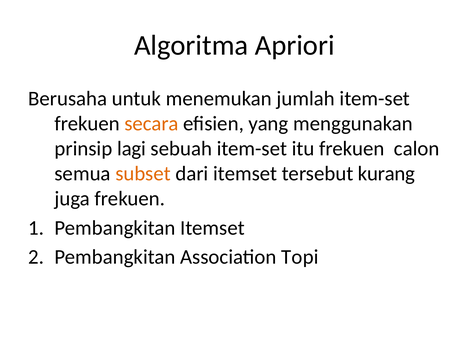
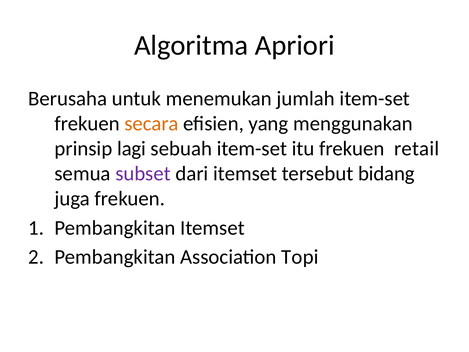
calon: calon -> retail (417, 148)
subset colour: orange -> purple (143, 173)
kurang: kurang -> bidang (386, 173)
